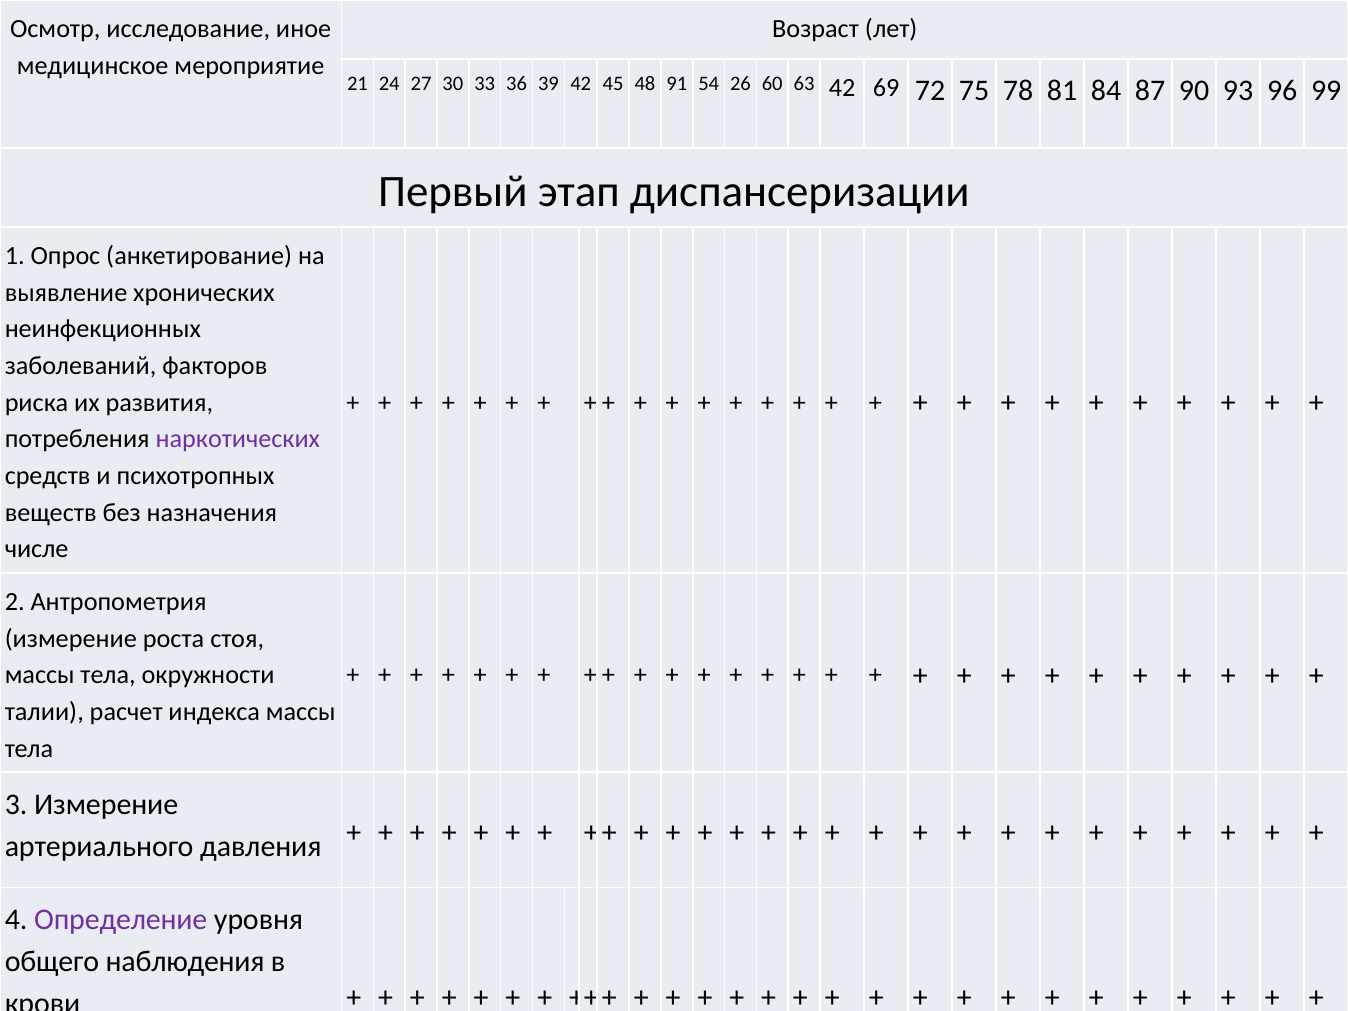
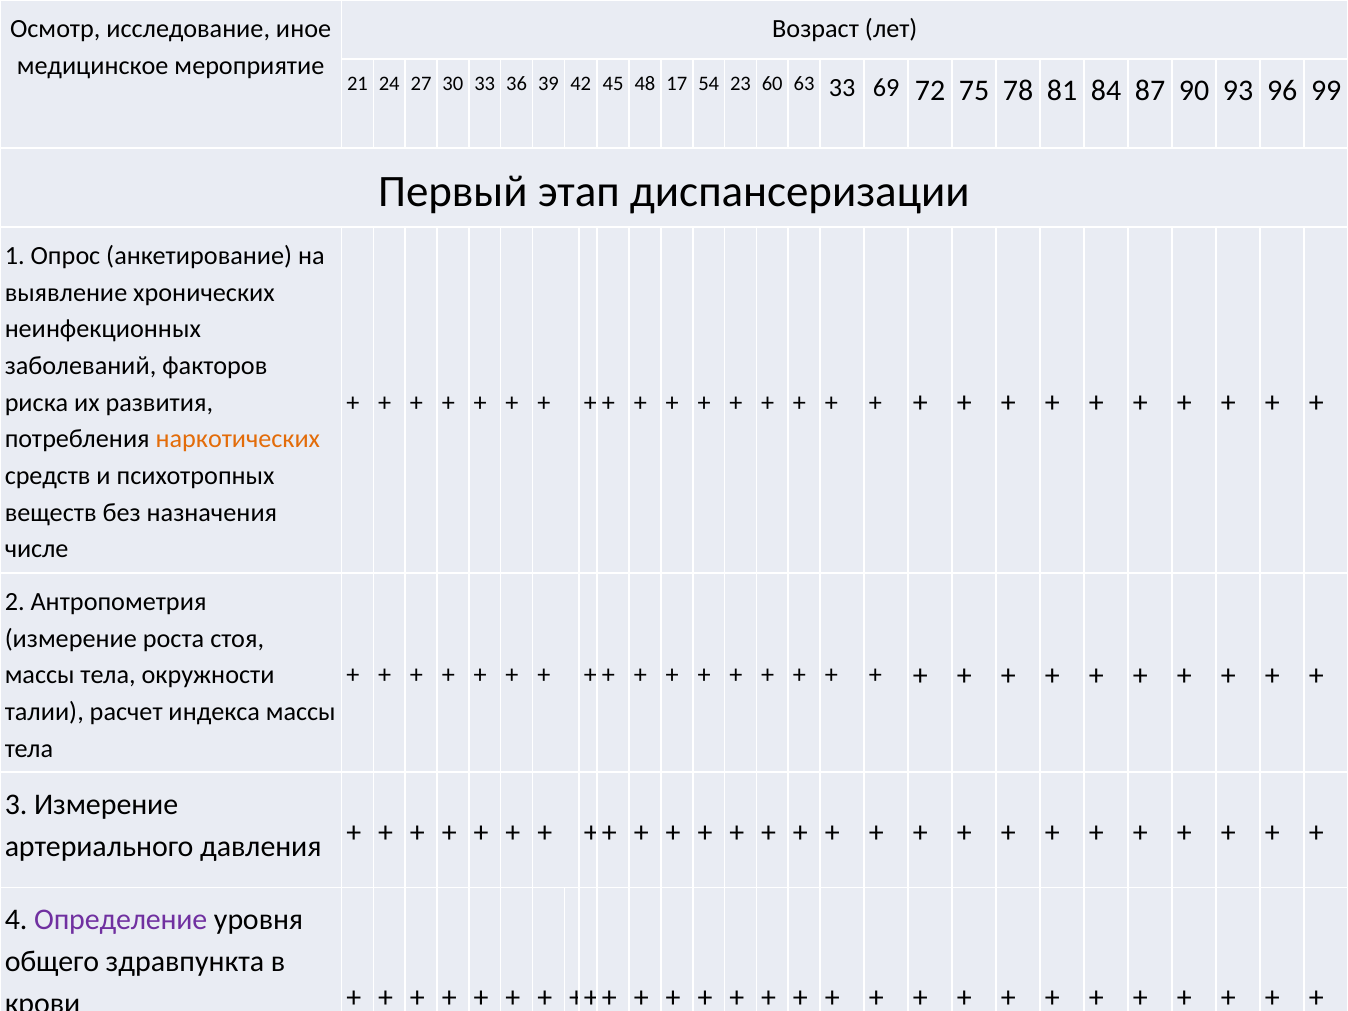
91: 91 -> 17 (677, 84)
26: 26 -> 23 (740, 84)
63 42: 42 -> 33 (842, 88)
наркотических colour: purple -> orange (238, 439)
наблюдения: наблюдения -> здравпункта (185, 961)
